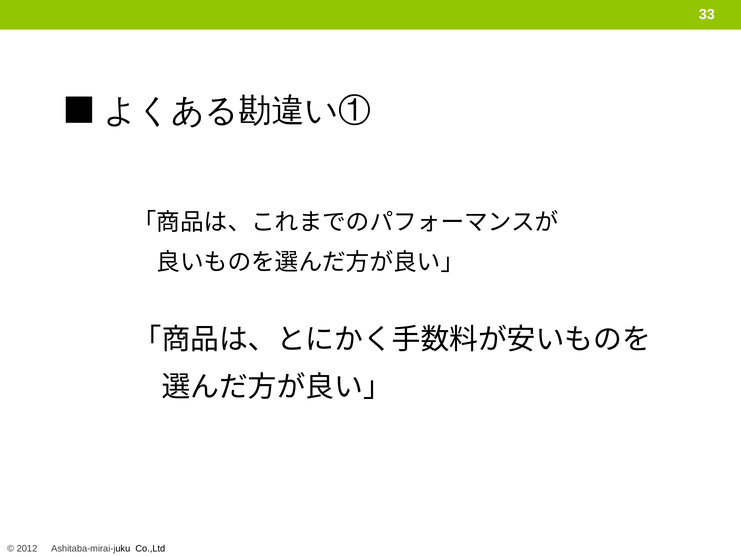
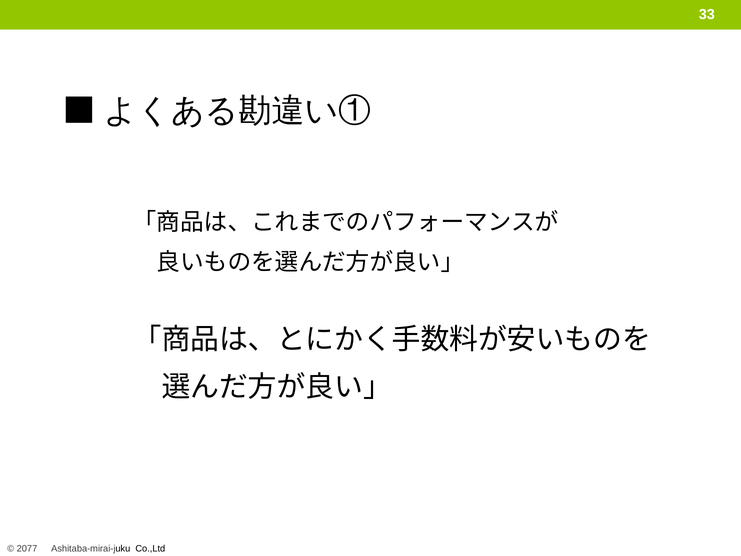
2012: 2012 -> 2077 (27, 549)
